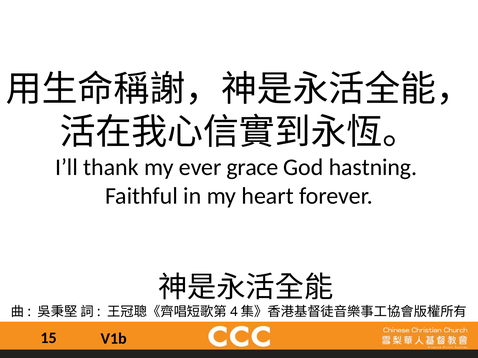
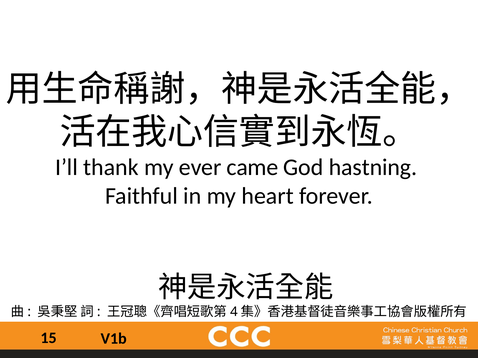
grace: grace -> came (252, 167)
